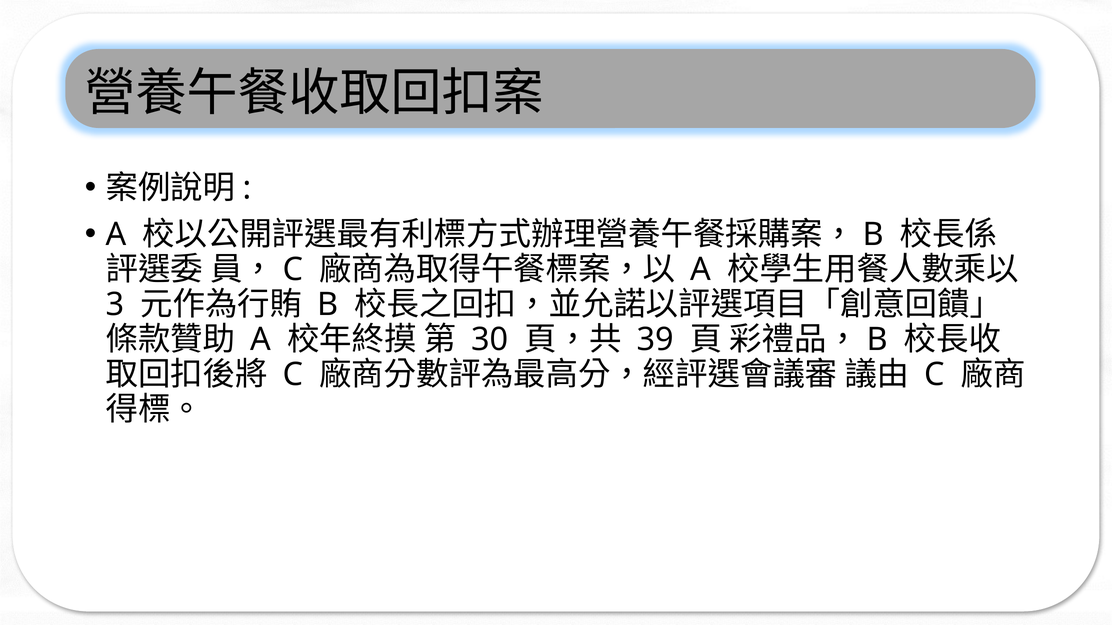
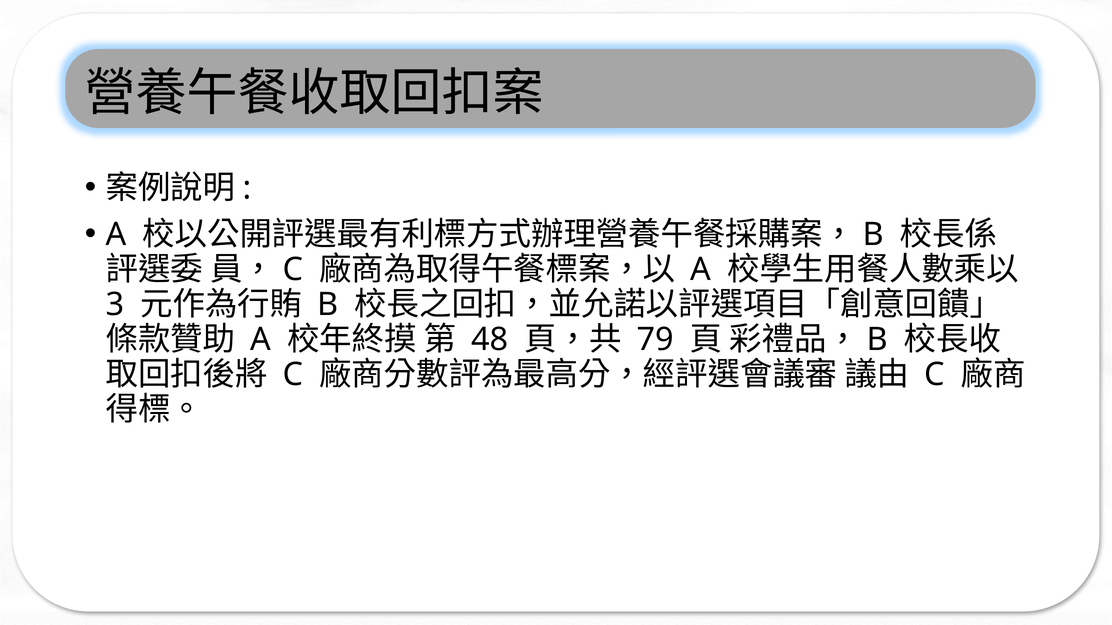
30: 30 -> 48 (490, 340)
39: 39 -> 79 (655, 340)
